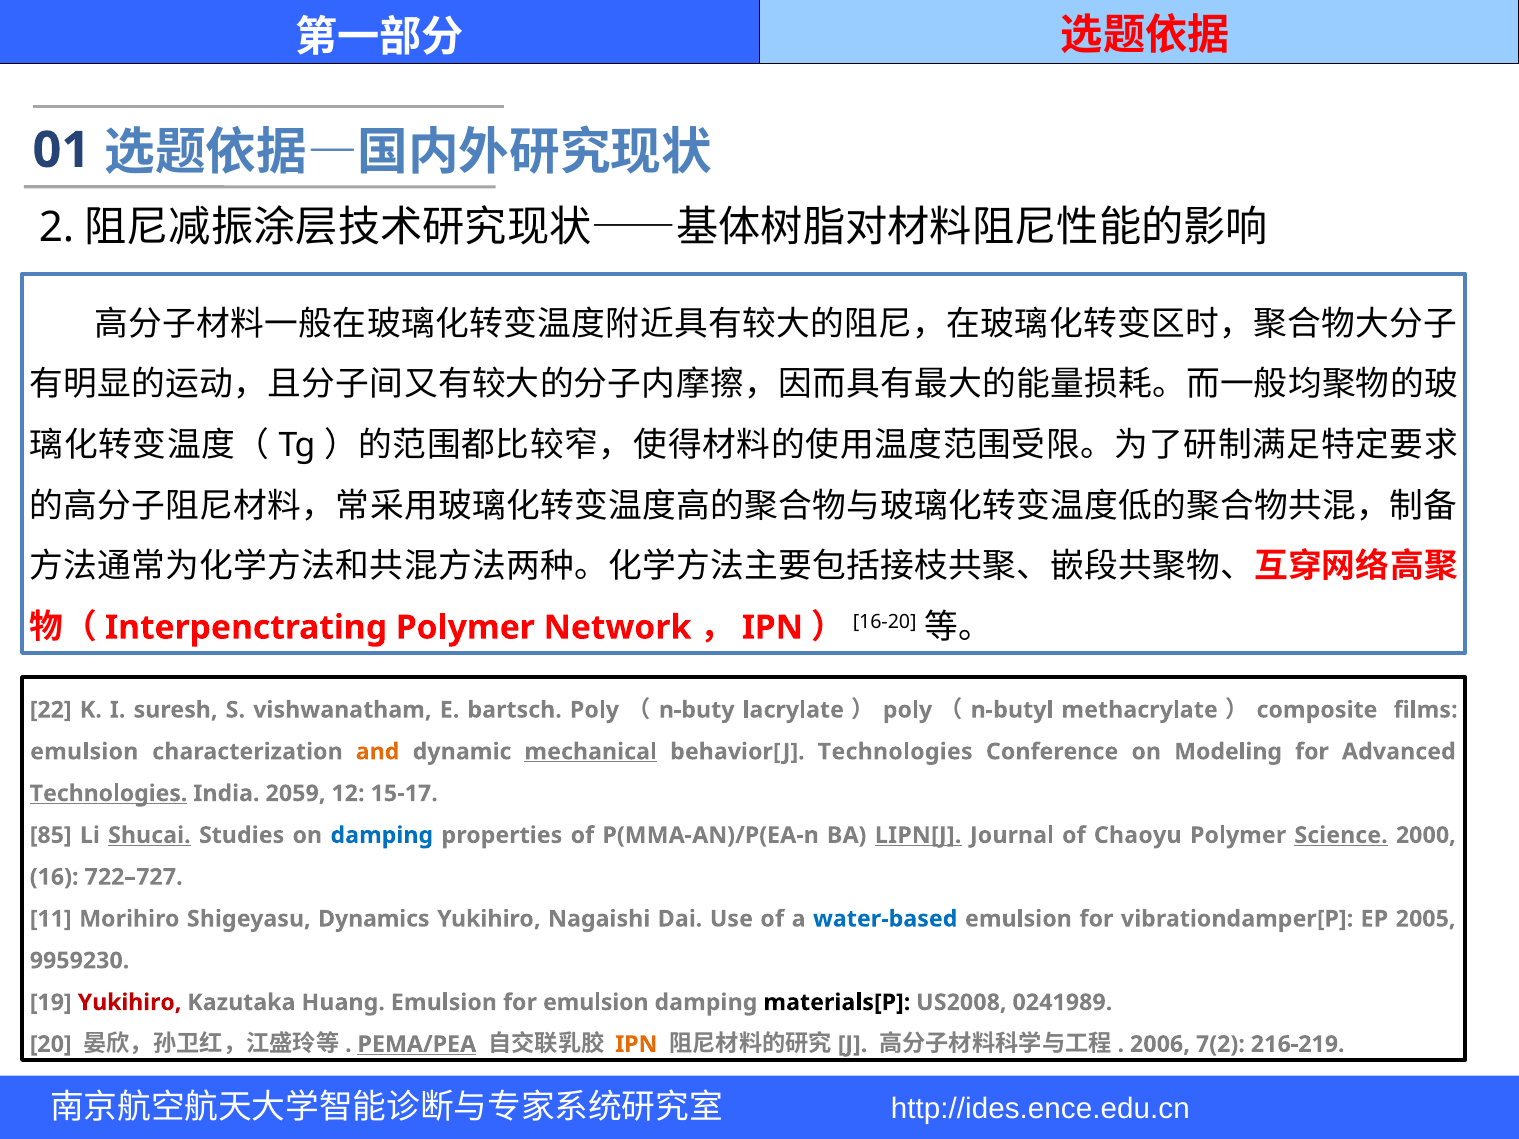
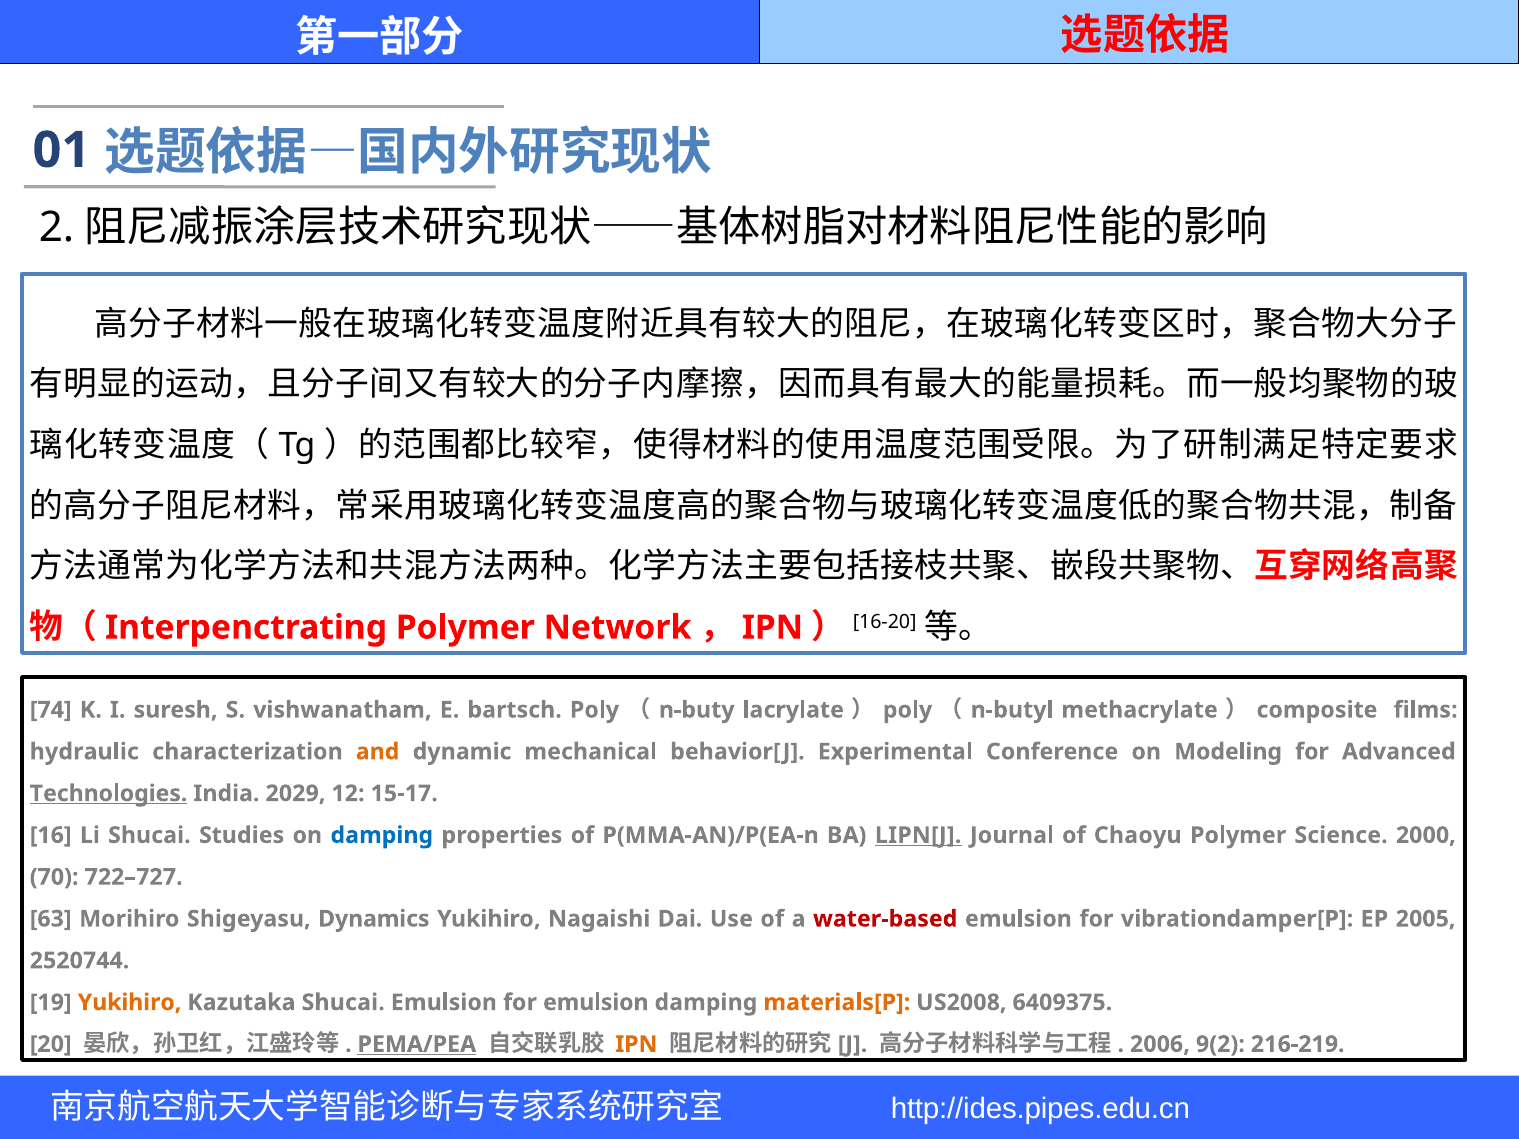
22: 22 -> 74 (51, 710)
emulsion: emulsion -> hydraulic (84, 752)
mechanical underline: present -> none (591, 752)
behavior[J Technologies: Technologies -> Experimental (895, 752)
2059: 2059 -> 2029 (295, 794)
85: 85 -> 16 (51, 835)
Shucai underline: present -> none (149, 835)
Science underline: present -> none (1341, 835)
16: 16 -> 70 (54, 877)
11: 11 -> 63 (51, 919)
water-based colour: blue -> red (885, 919)
9959230: 9959230 -> 2520744 (80, 961)
Yukihiro colour: red -> orange (130, 1003)
Kazutaka Huang: Huang -> Shucai (343, 1003)
materials[P colour: black -> orange (837, 1003)
0241989: 0241989 -> 6409375 (1062, 1003)
7(2: 7(2 -> 9(2 (1220, 1044)
http://ides.ence.edu.cn: http://ides.ence.edu.cn -> http://ides.pipes.edu.cn (1040, 1109)
